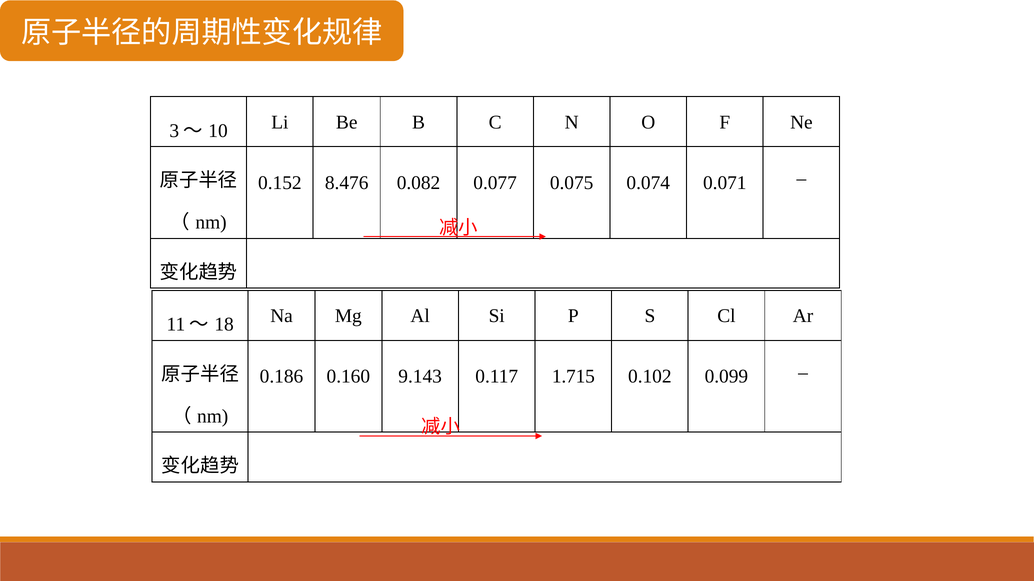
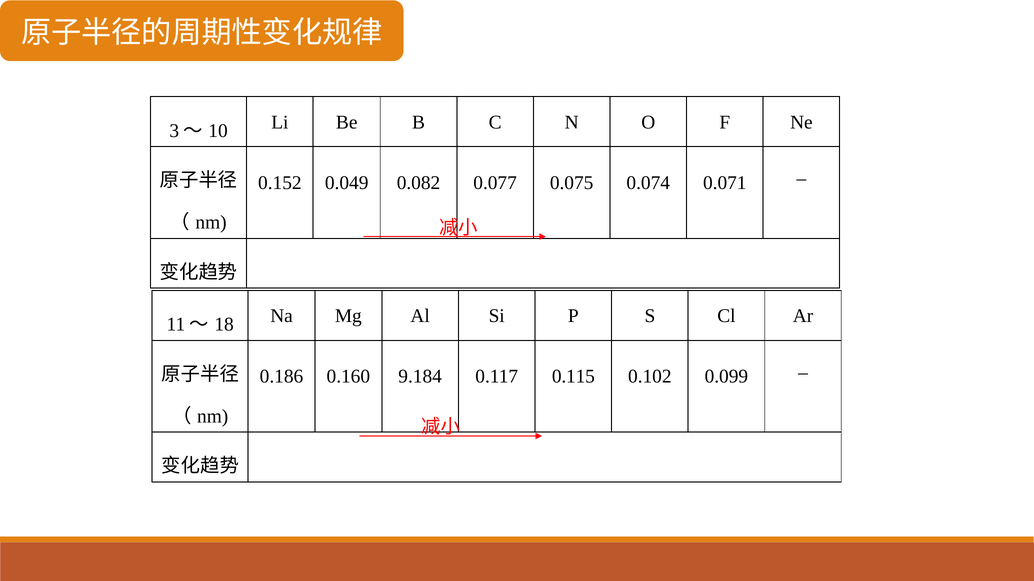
8.476: 8.476 -> 0.049 (347, 183)
9.143: 9.143 -> 9.184 (420, 377)
1.715: 1.715 -> 0.115 (573, 377)
